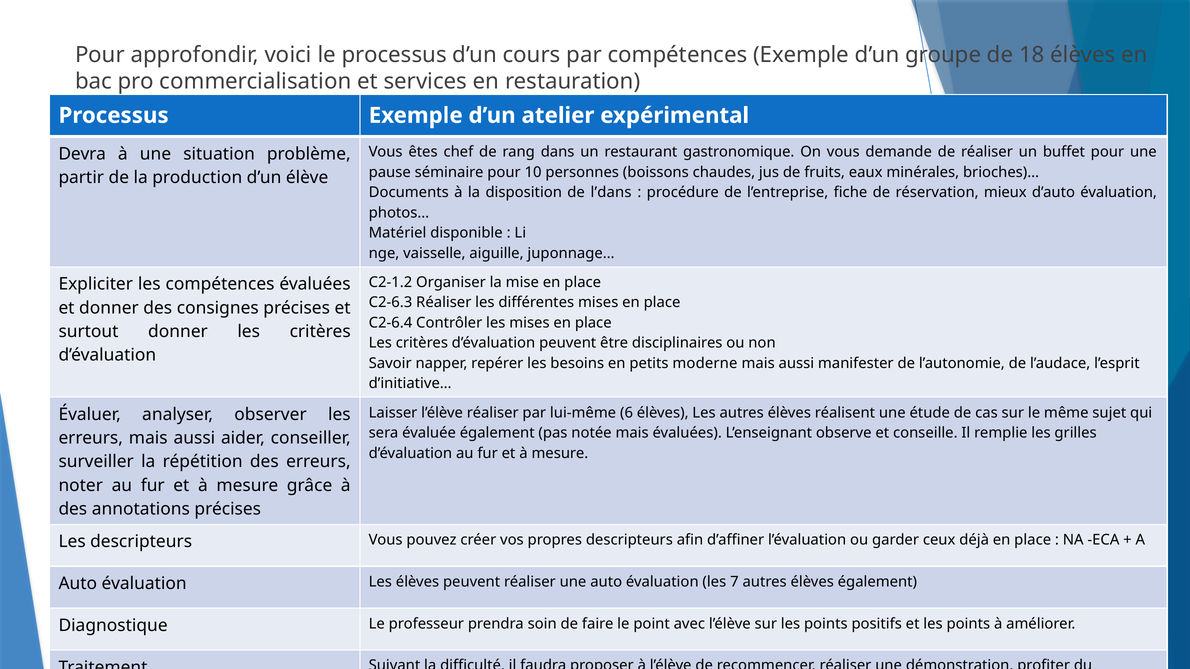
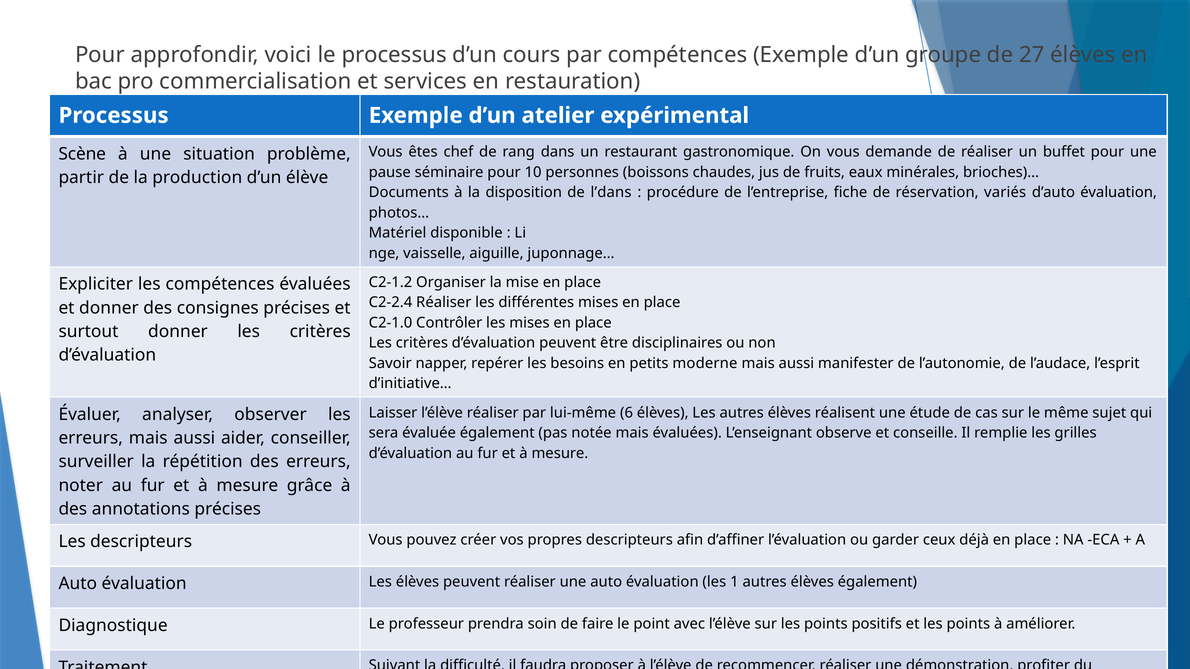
18: 18 -> 27 (1032, 55)
Devra: Devra -> Scène (82, 154)
mieux: mieux -> variés (1005, 193)
C2-6.3: C2-6.3 -> C2-2.4 (391, 303)
C2-6.4: C2-6.4 -> C2-1.0 (391, 323)
7: 7 -> 1 (734, 582)
